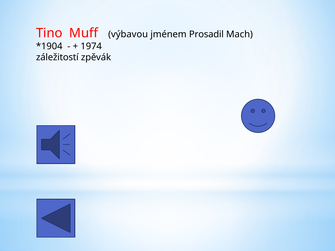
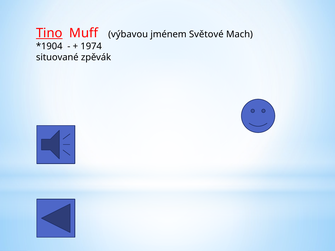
Tino underline: none -> present (49, 33)
Prosadil: Prosadil -> Světové (206, 34)
záležitostí: záležitostí -> situované (57, 57)
